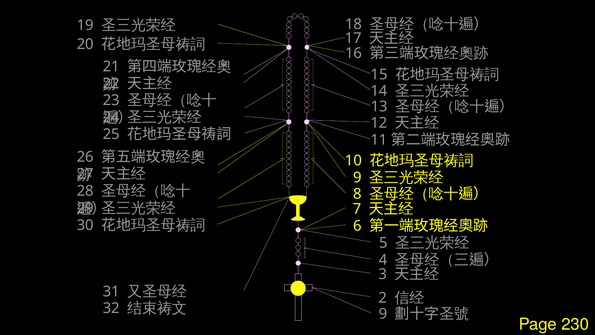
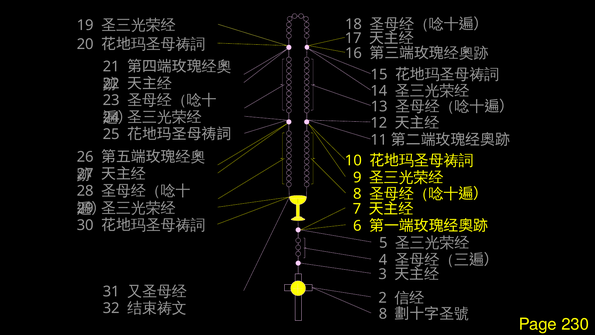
9: 9 -> 8 (383, 314)
